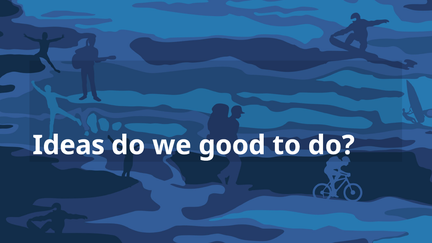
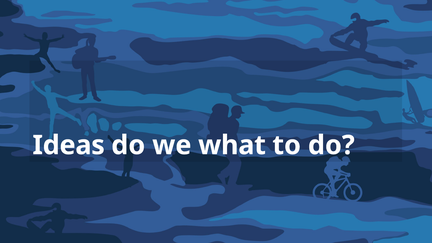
good: good -> what (232, 145)
